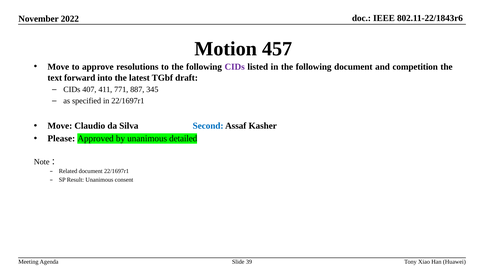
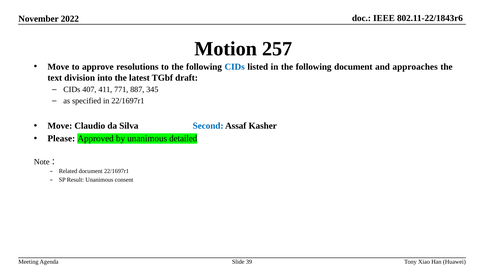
457: 457 -> 257 (277, 49)
CIDs colour: purple -> blue (235, 67)
competition: competition -> approaches (415, 67)
forward: forward -> division (80, 77)
